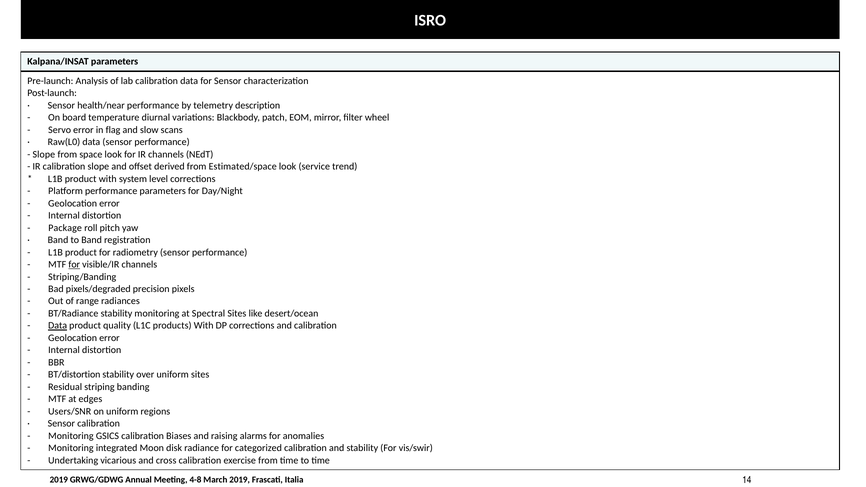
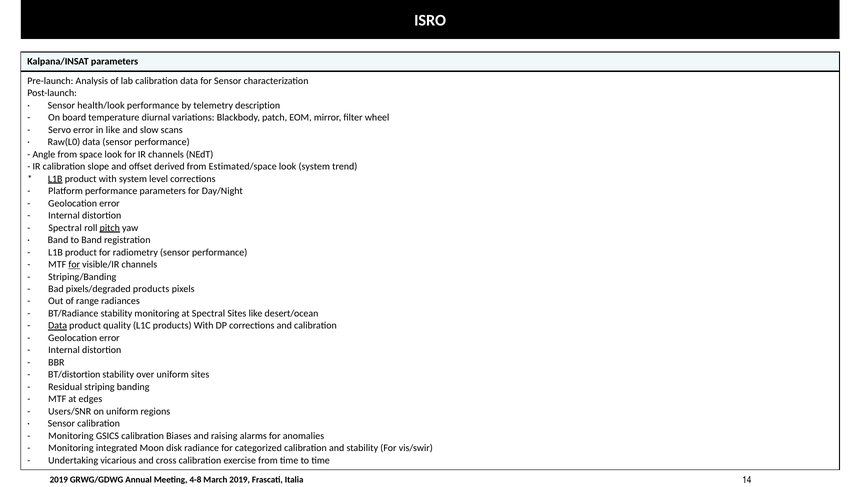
health/near: health/near -> health/look (101, 105)
in flag: flag -> like (113, 130)
Slope: Slope -> Angle (44, 154)
look service: service -> system (314, 167)
L1B underline: none -> present (55, 179)
Package: Package -> Spectral (65, 228)
pitch underline: none -> present (110, 228)
pixels/degraded precision: precision -> products (151, 289)
